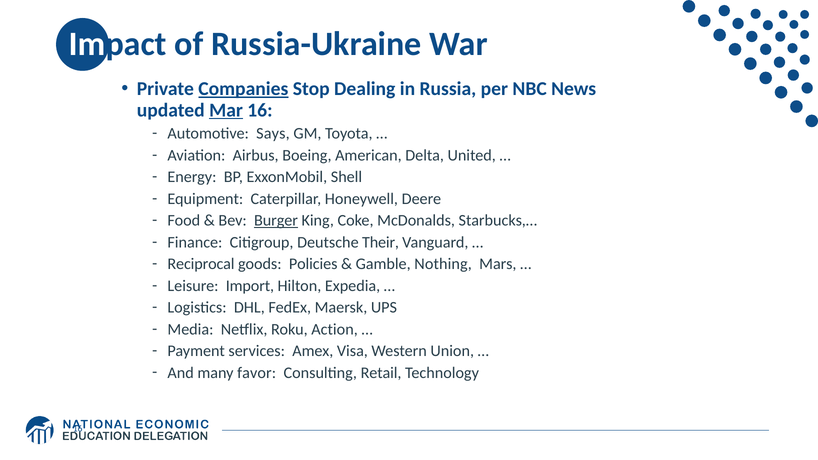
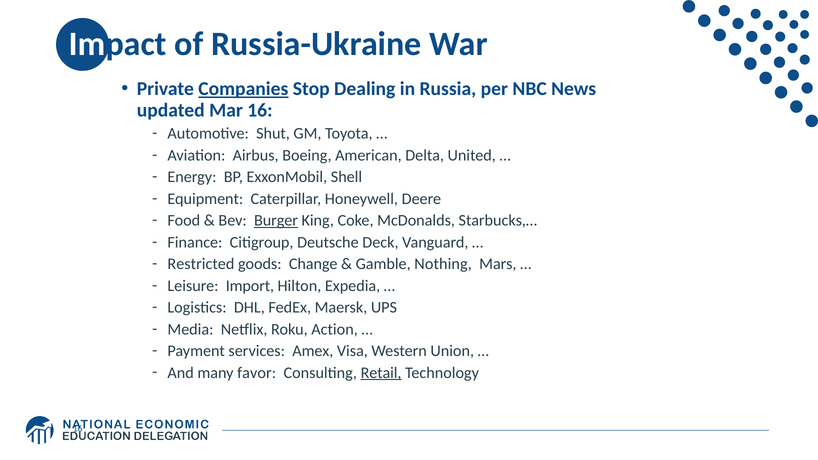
Mar underline: present -> none (226, 110)
Says: Says -> Shut (273, 134)
Their: Their -> Deck (380, 242)
Reciprocal: Reciprocal -> Restricted (201, 264)
Policies: Policies -> Change (313, 264)
Retail underline: none -> present (381, 373)
